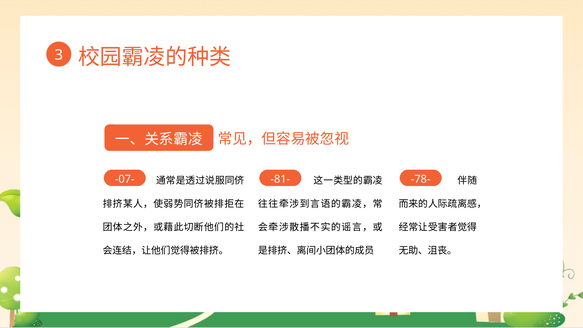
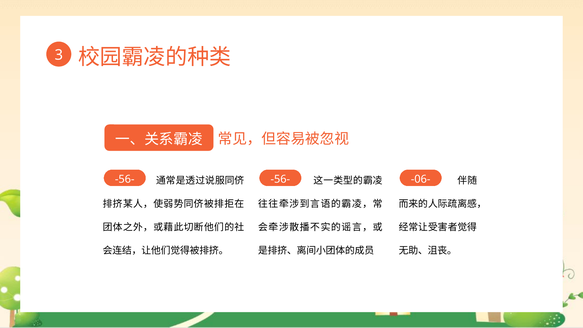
-07-: -07- -> -56- (125, 179)
-81-: -81- -> -56- (280, 179)
-78-: -78- -> -06- (421, 179)
